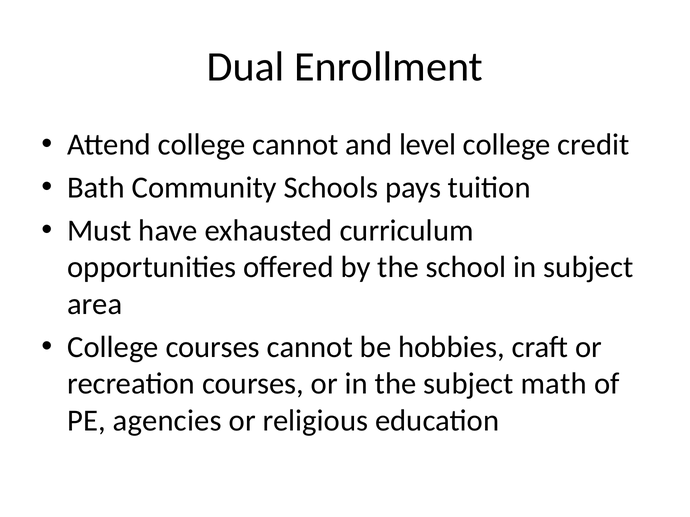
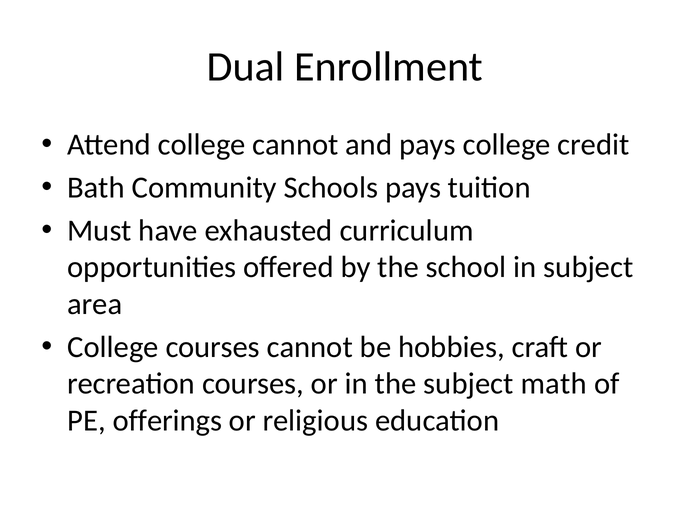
and level: level -> pays (427, 145)
agencies: agencies -> offerings (167, 421)
